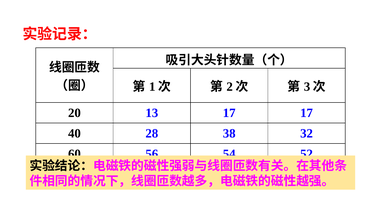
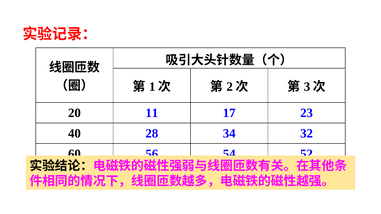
13: 13 -> 11 (152, 113)
17 17: 17 -> 23 (307, 113)
38: 38 -> 34 (229, 134)
